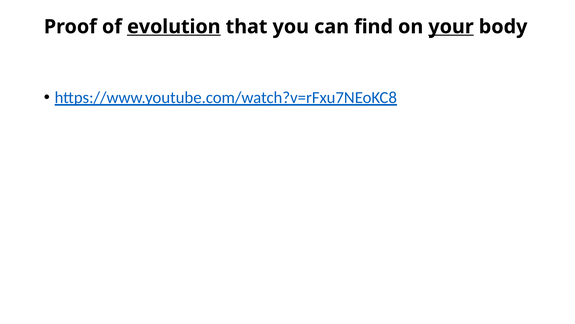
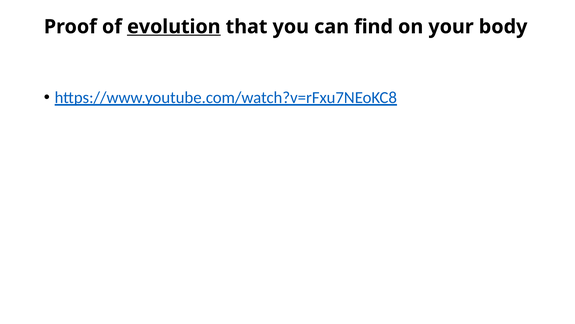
your underline: present -> none (451, 27)
